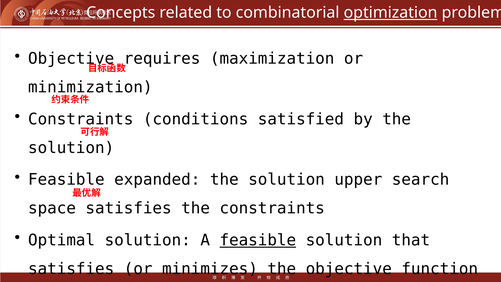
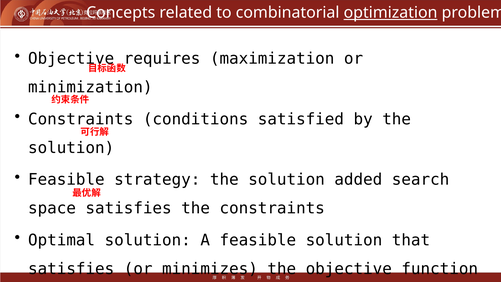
expanded: expanded -> strategy (157, 180)
upper: upper -> added (358, 180)
feasible underline: present -> none (258, 240)
